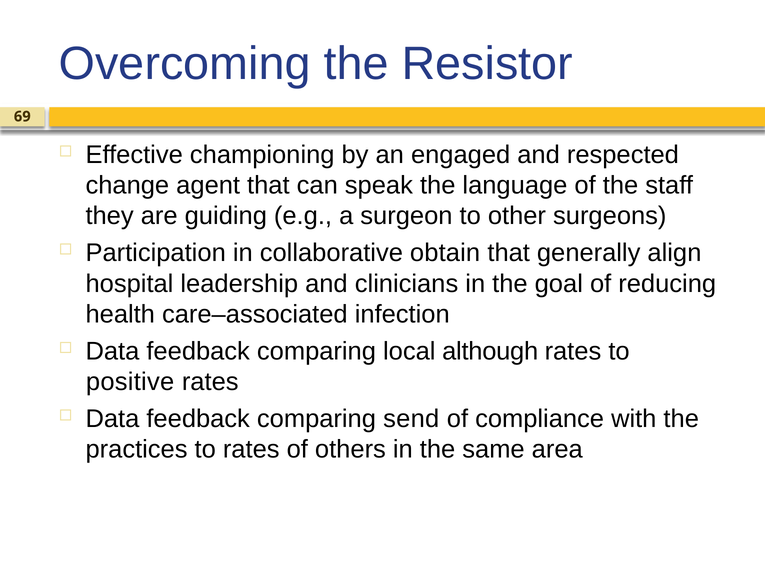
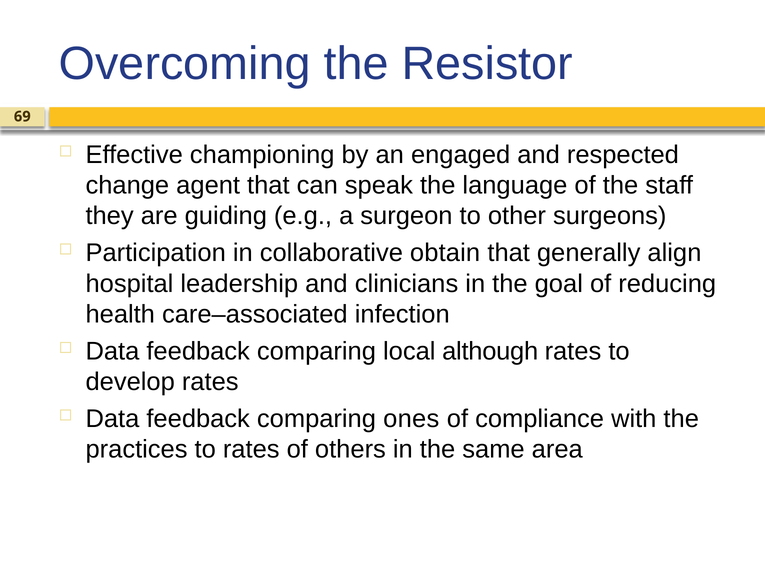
positive: positive -> develop (130, 382)
send: send -> ones (411, 419)
